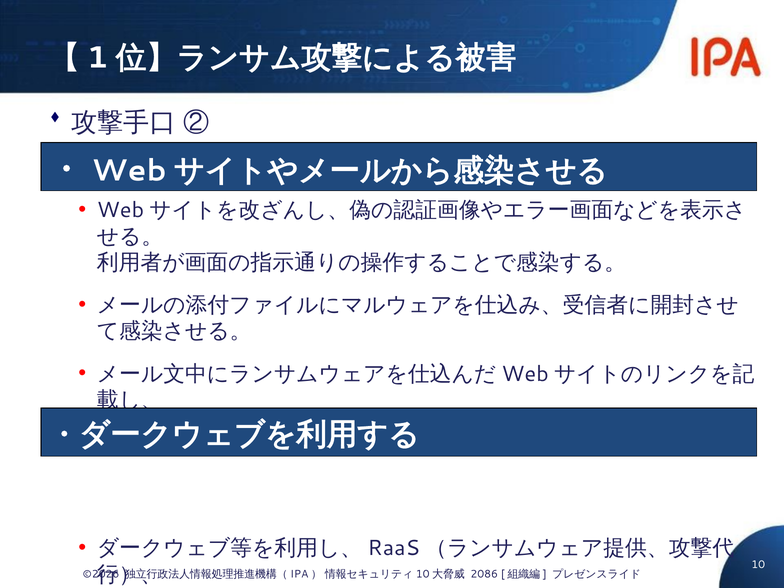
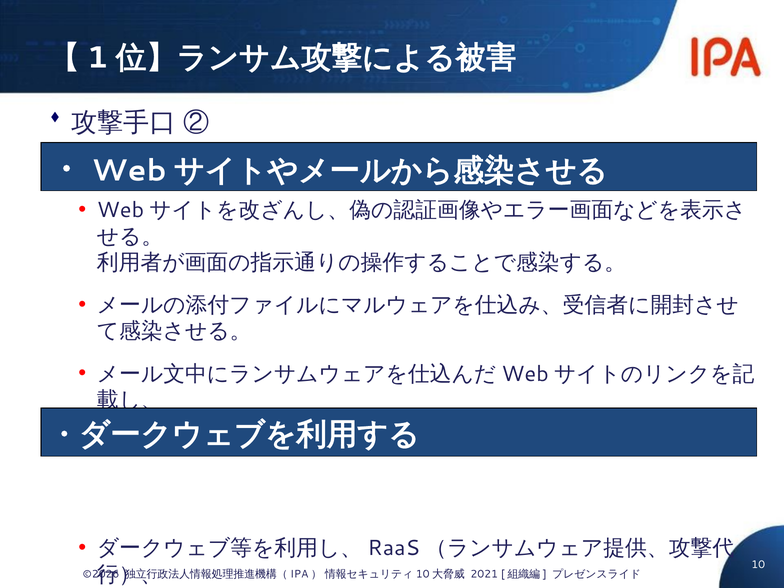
2086: 2086 -> 2021 (484, 574)
